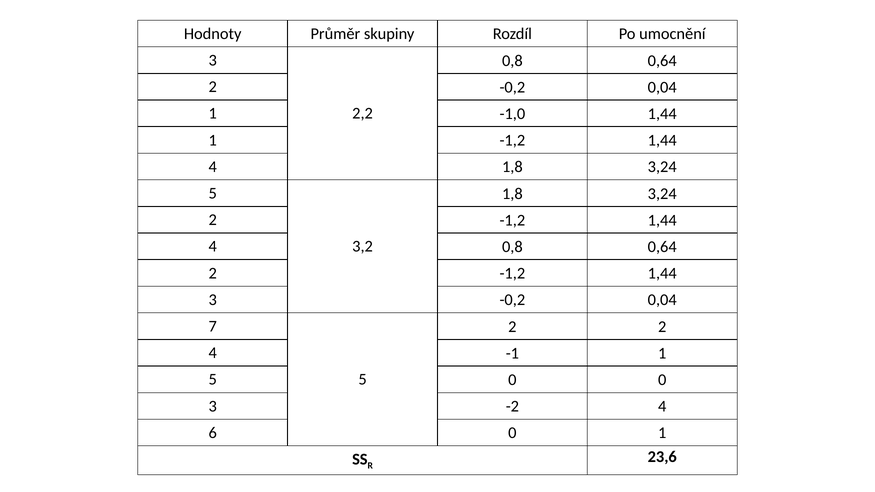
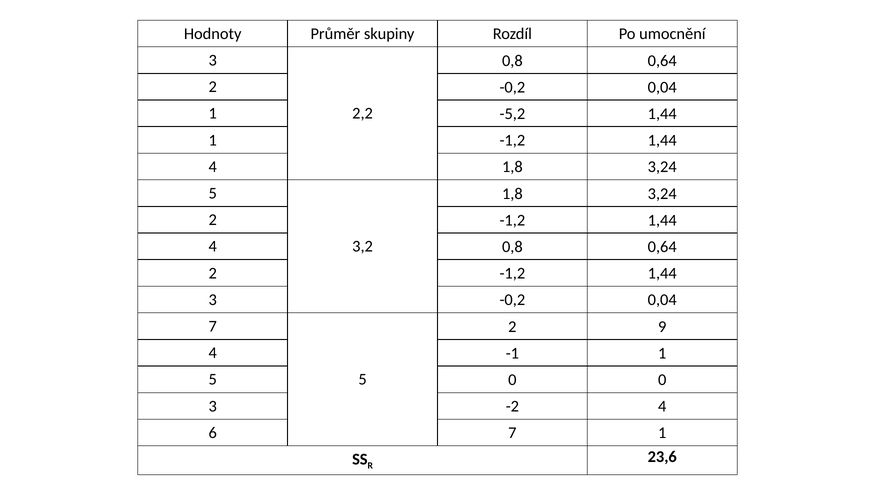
-1,0: -1,0 -> -5,2 (512, 114)
2 2: 2 -> 9 (662, 327)
6 0: 0 -> 7 (512, 433)
